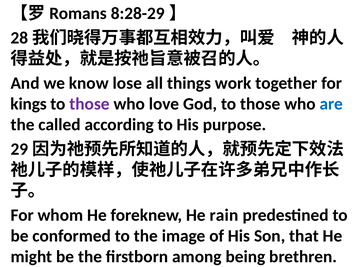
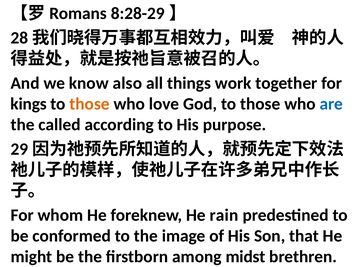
lose: lose -> also (127, 83)
those colour: purple -> orange (90, 104)
being: being -> midst (245, 257)
